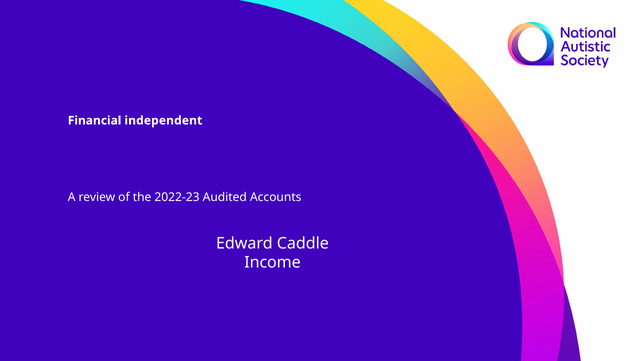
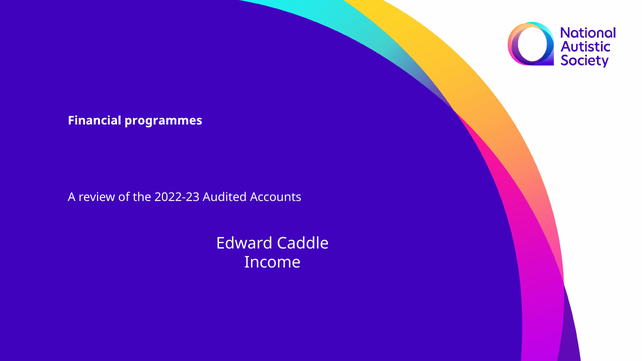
independent: independent -> programmes (163, 121)
